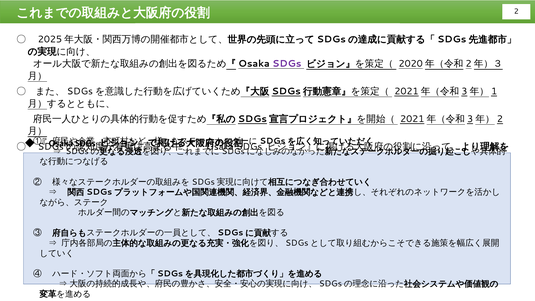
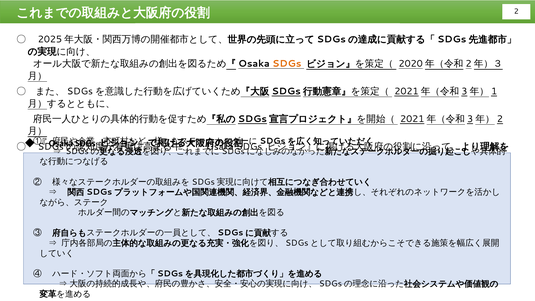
SDGs colour: purple -> orange (287, 64)
